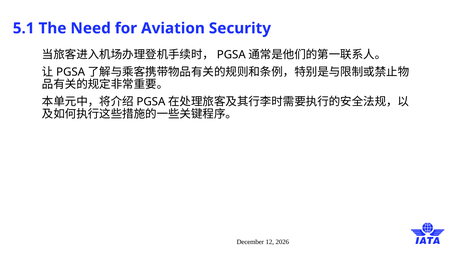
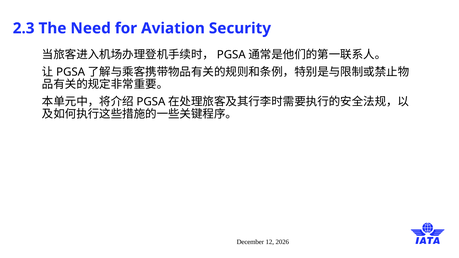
5.1: 5.1 -> 2.3 (24, 28)
